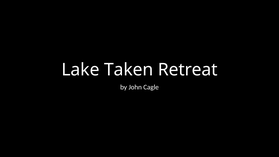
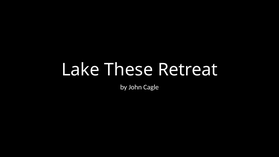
Taken: Taken -> These (129, 70)
